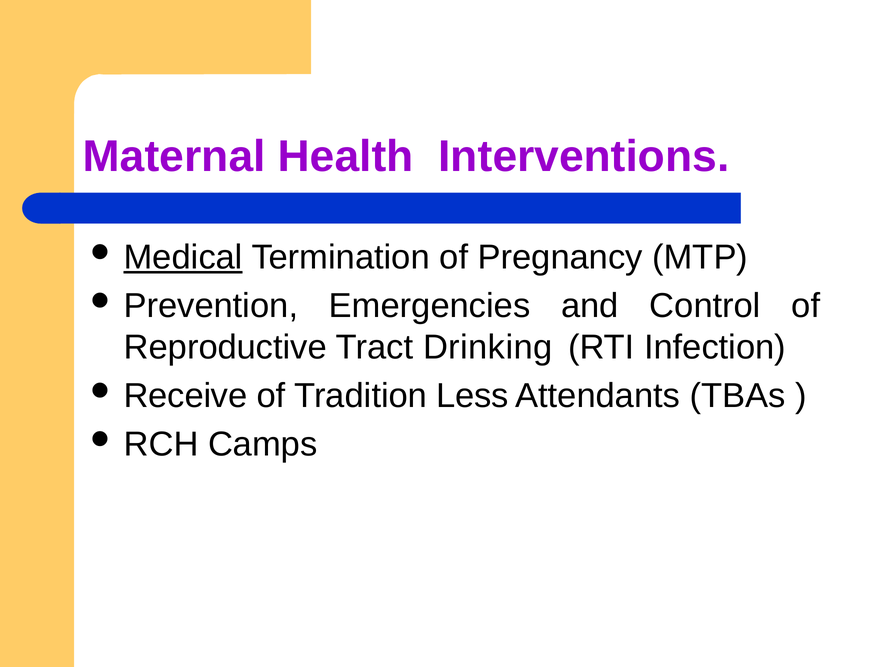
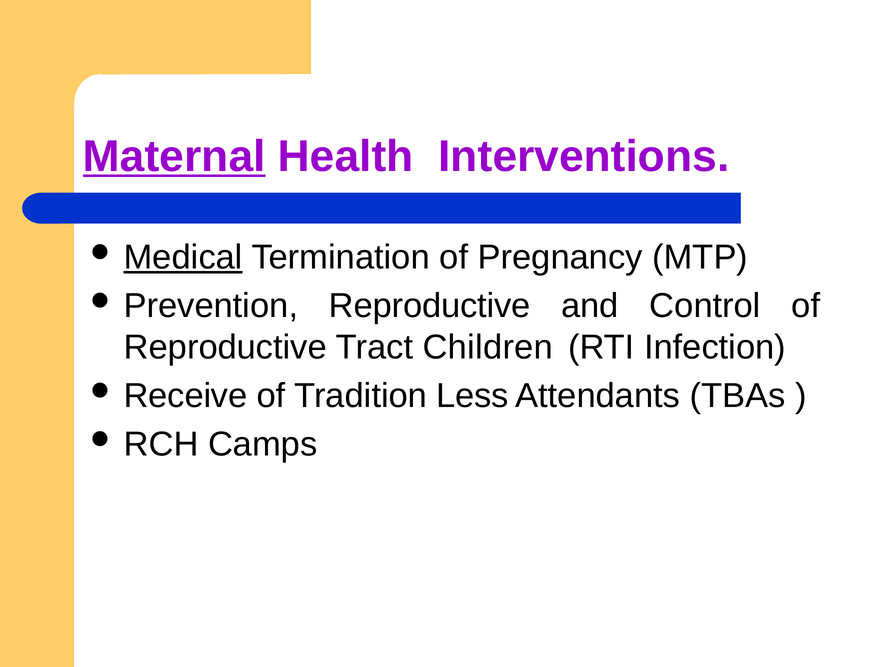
Maternal underline: none -> present (174, 156)
Prevention Emergencies: Emergencies -> Reproductive (430, 306)
Drinking: Drinking -> Children (488, 347)
